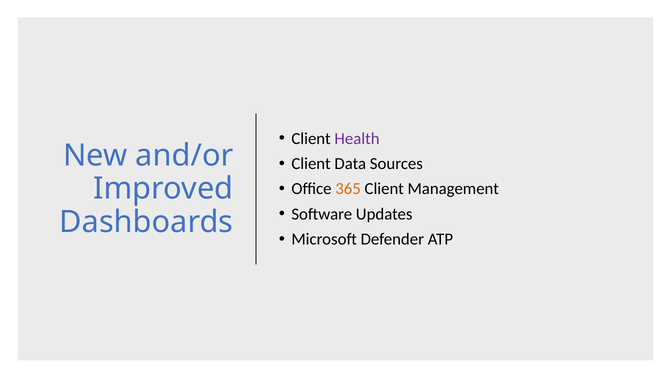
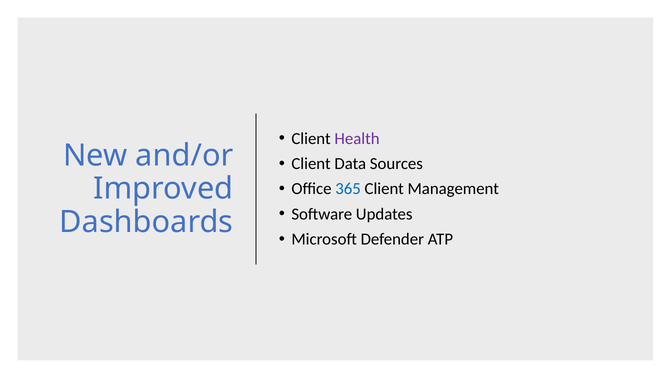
365 colour: orange -> blue (348, 189)
